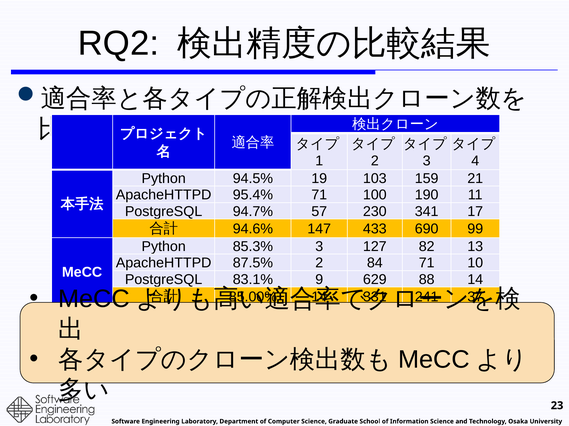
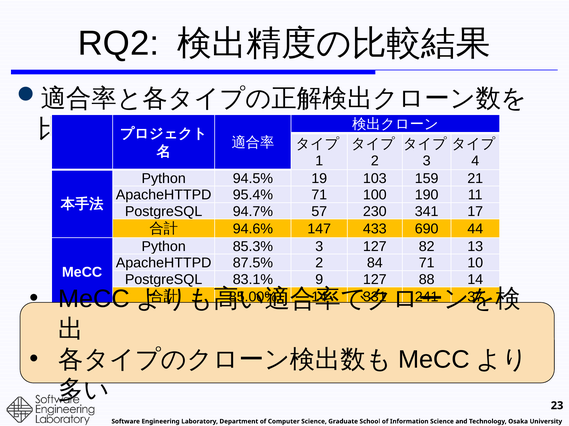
99: 99 -> 44 (475, 229)
9 629: 629 -> 127 (375, 280)
